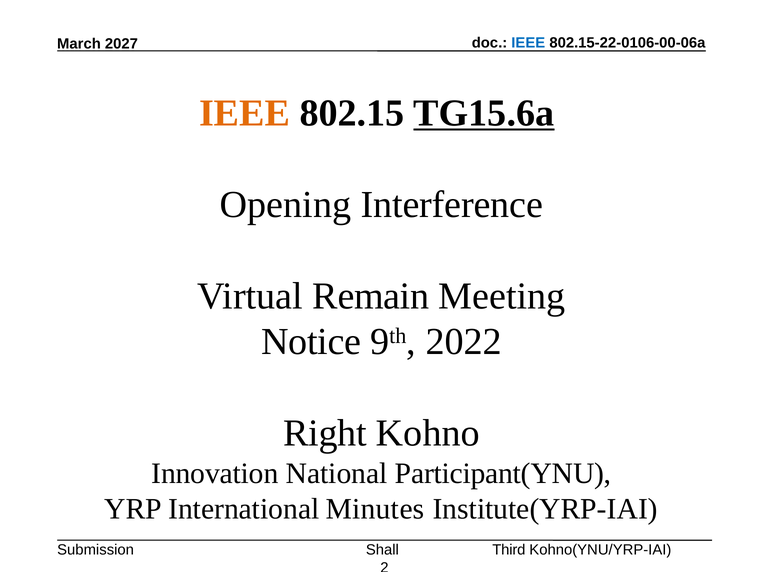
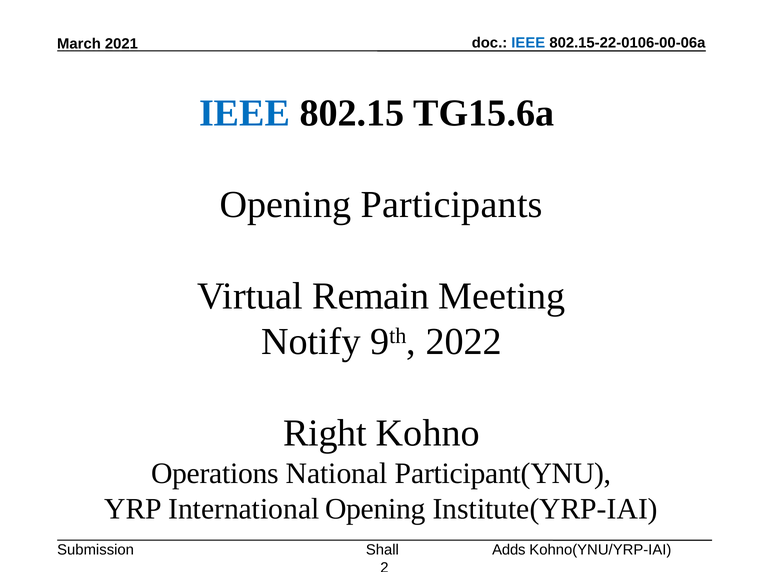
2027: 2027 -> 2021 (121, 44)
IEEE colour: orange -> blue (245, 113)
TG15.6a underline: present -> none (484, 113)
Interference: Interference -> Participants (452, 205)
Notice: Notice -> Notify (311, 342)
Innovation: Innovation -> Operations (215, 474)
International Minutes: Minutes -> Opening (375, 509)
Third: Third -> Adds (509, 550)
